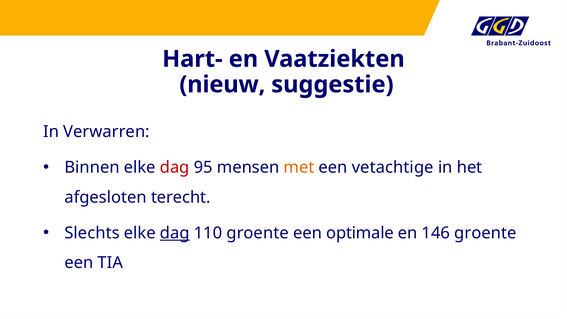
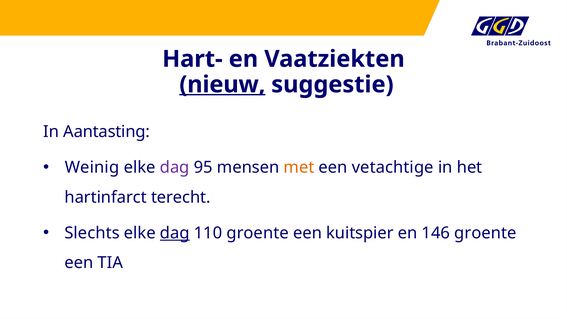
nieuw underline: none -> present (222, 85)
Verwarren: Verwarren -> Aantasting (107, 132)
Binnen: Binnen -> Weinig (92, 167)
dag colour: red -> purple (175, 167)
afgesloten: afgesloten -> hartinfarct (106, 197)
optimale: optimale -> kuitspier (360, 233)
